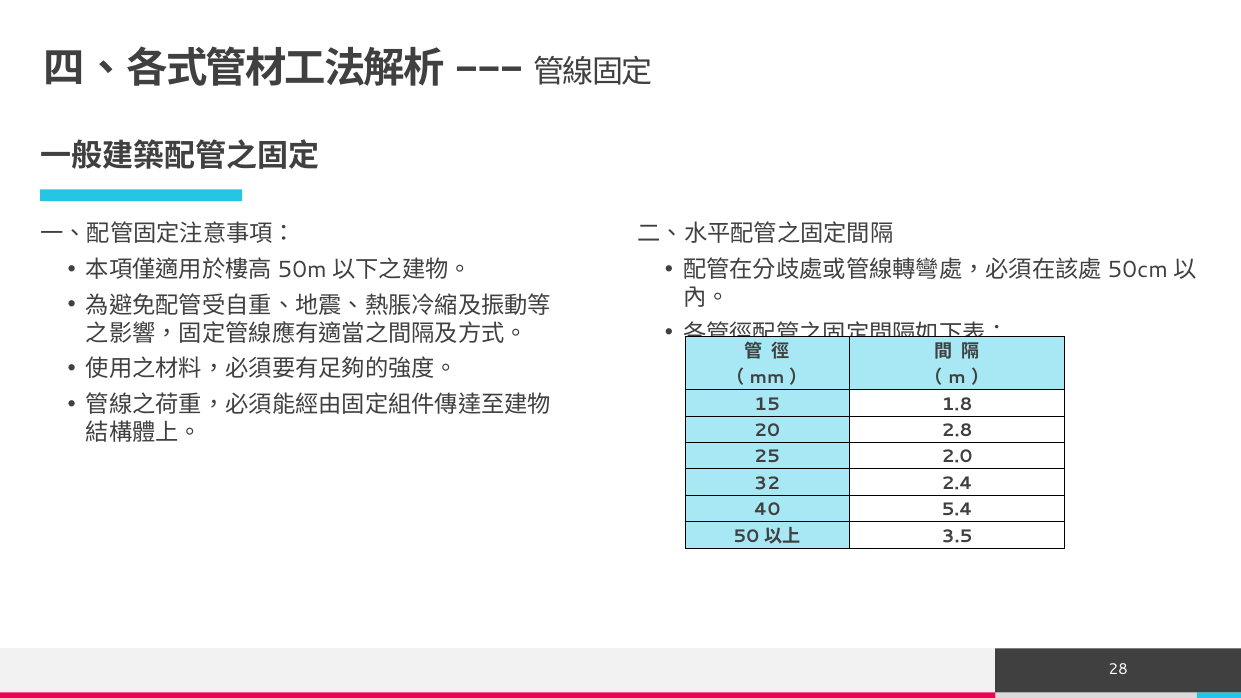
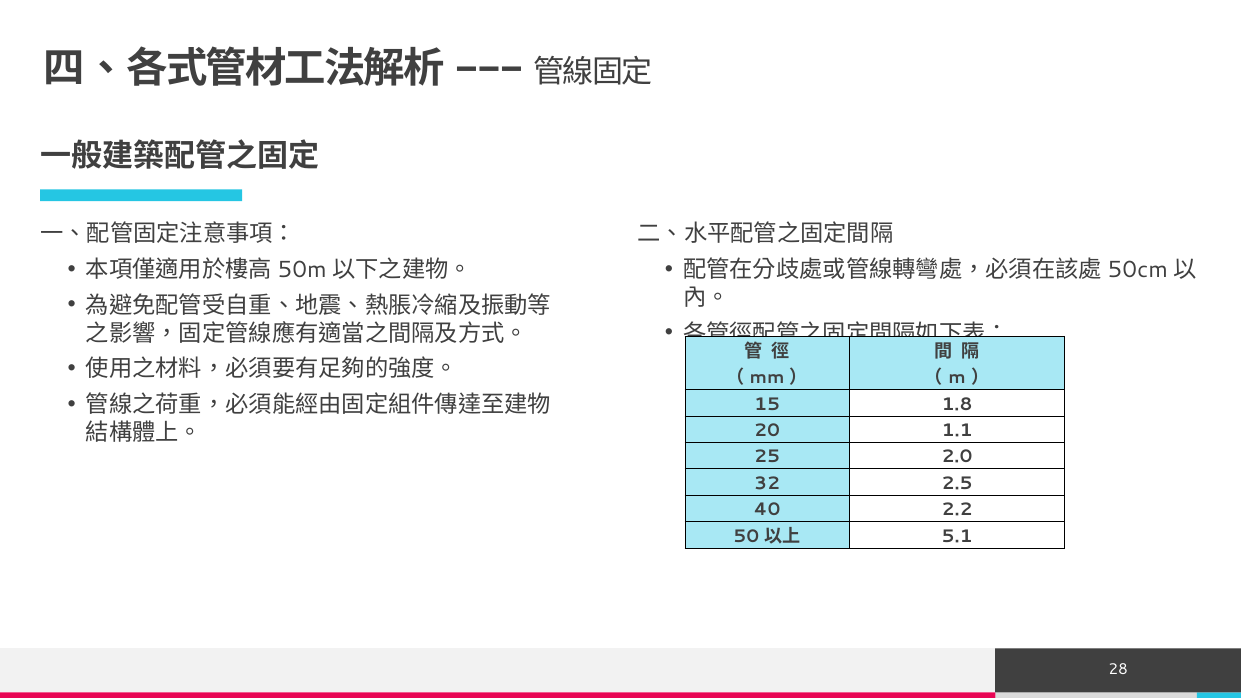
2.8: 2.8 -> 1.1 (957, 430)
2.4: 2.4 -> 2.5 (957, 483)
5.4: 5.4 -> 2.2 (957, 509)
3.5: 3.5 -> 5.1 (957, 536)
